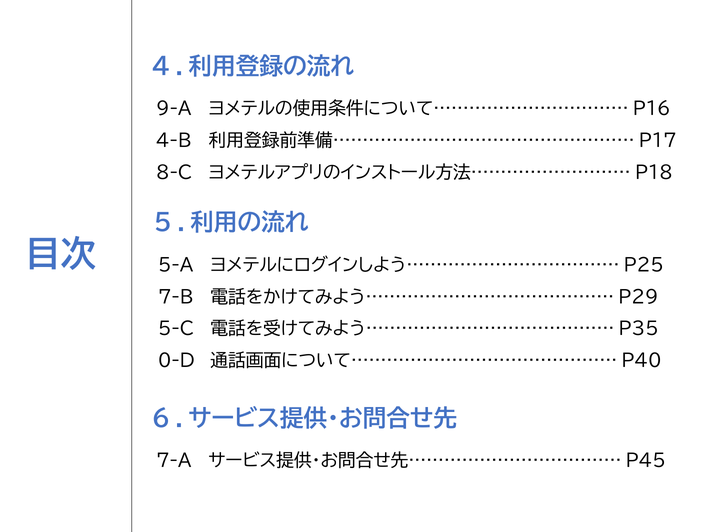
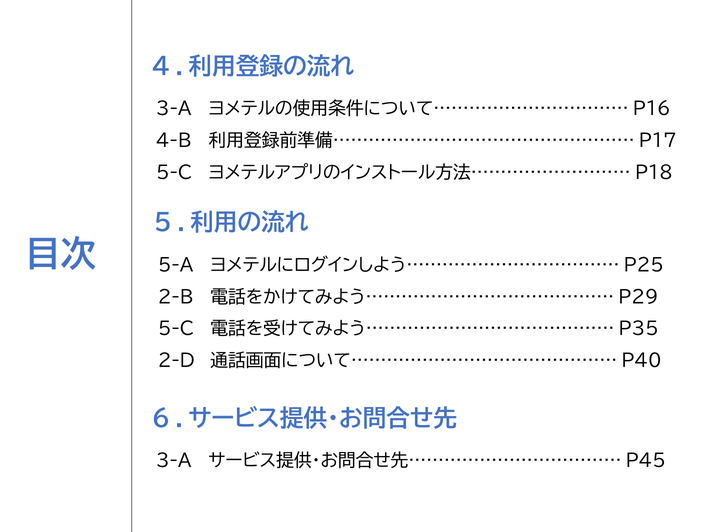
9-A: 9-A -> 3-A (174, 109)
8-C: 8-C -> 5-C (174, 173)
7-B: 7-B -> 2-B (176, 297)
0-D: 0-D -> 2-D (176, 361)
7-A: 7-A -> 3-A (174, 462)
